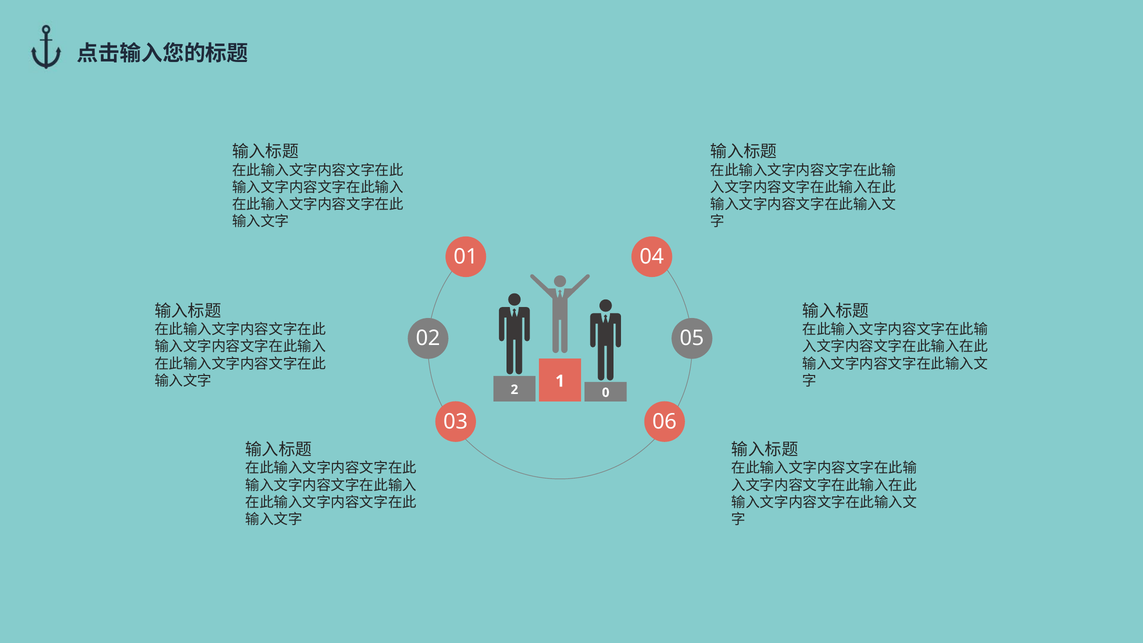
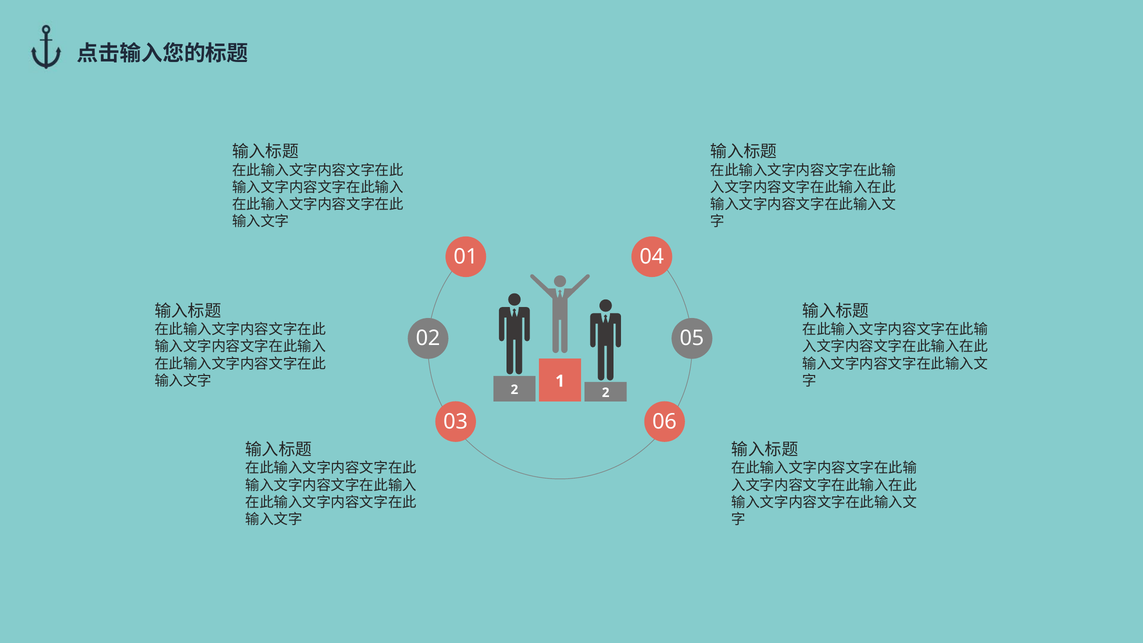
2 0: 0 -> 2 (606, 393)
